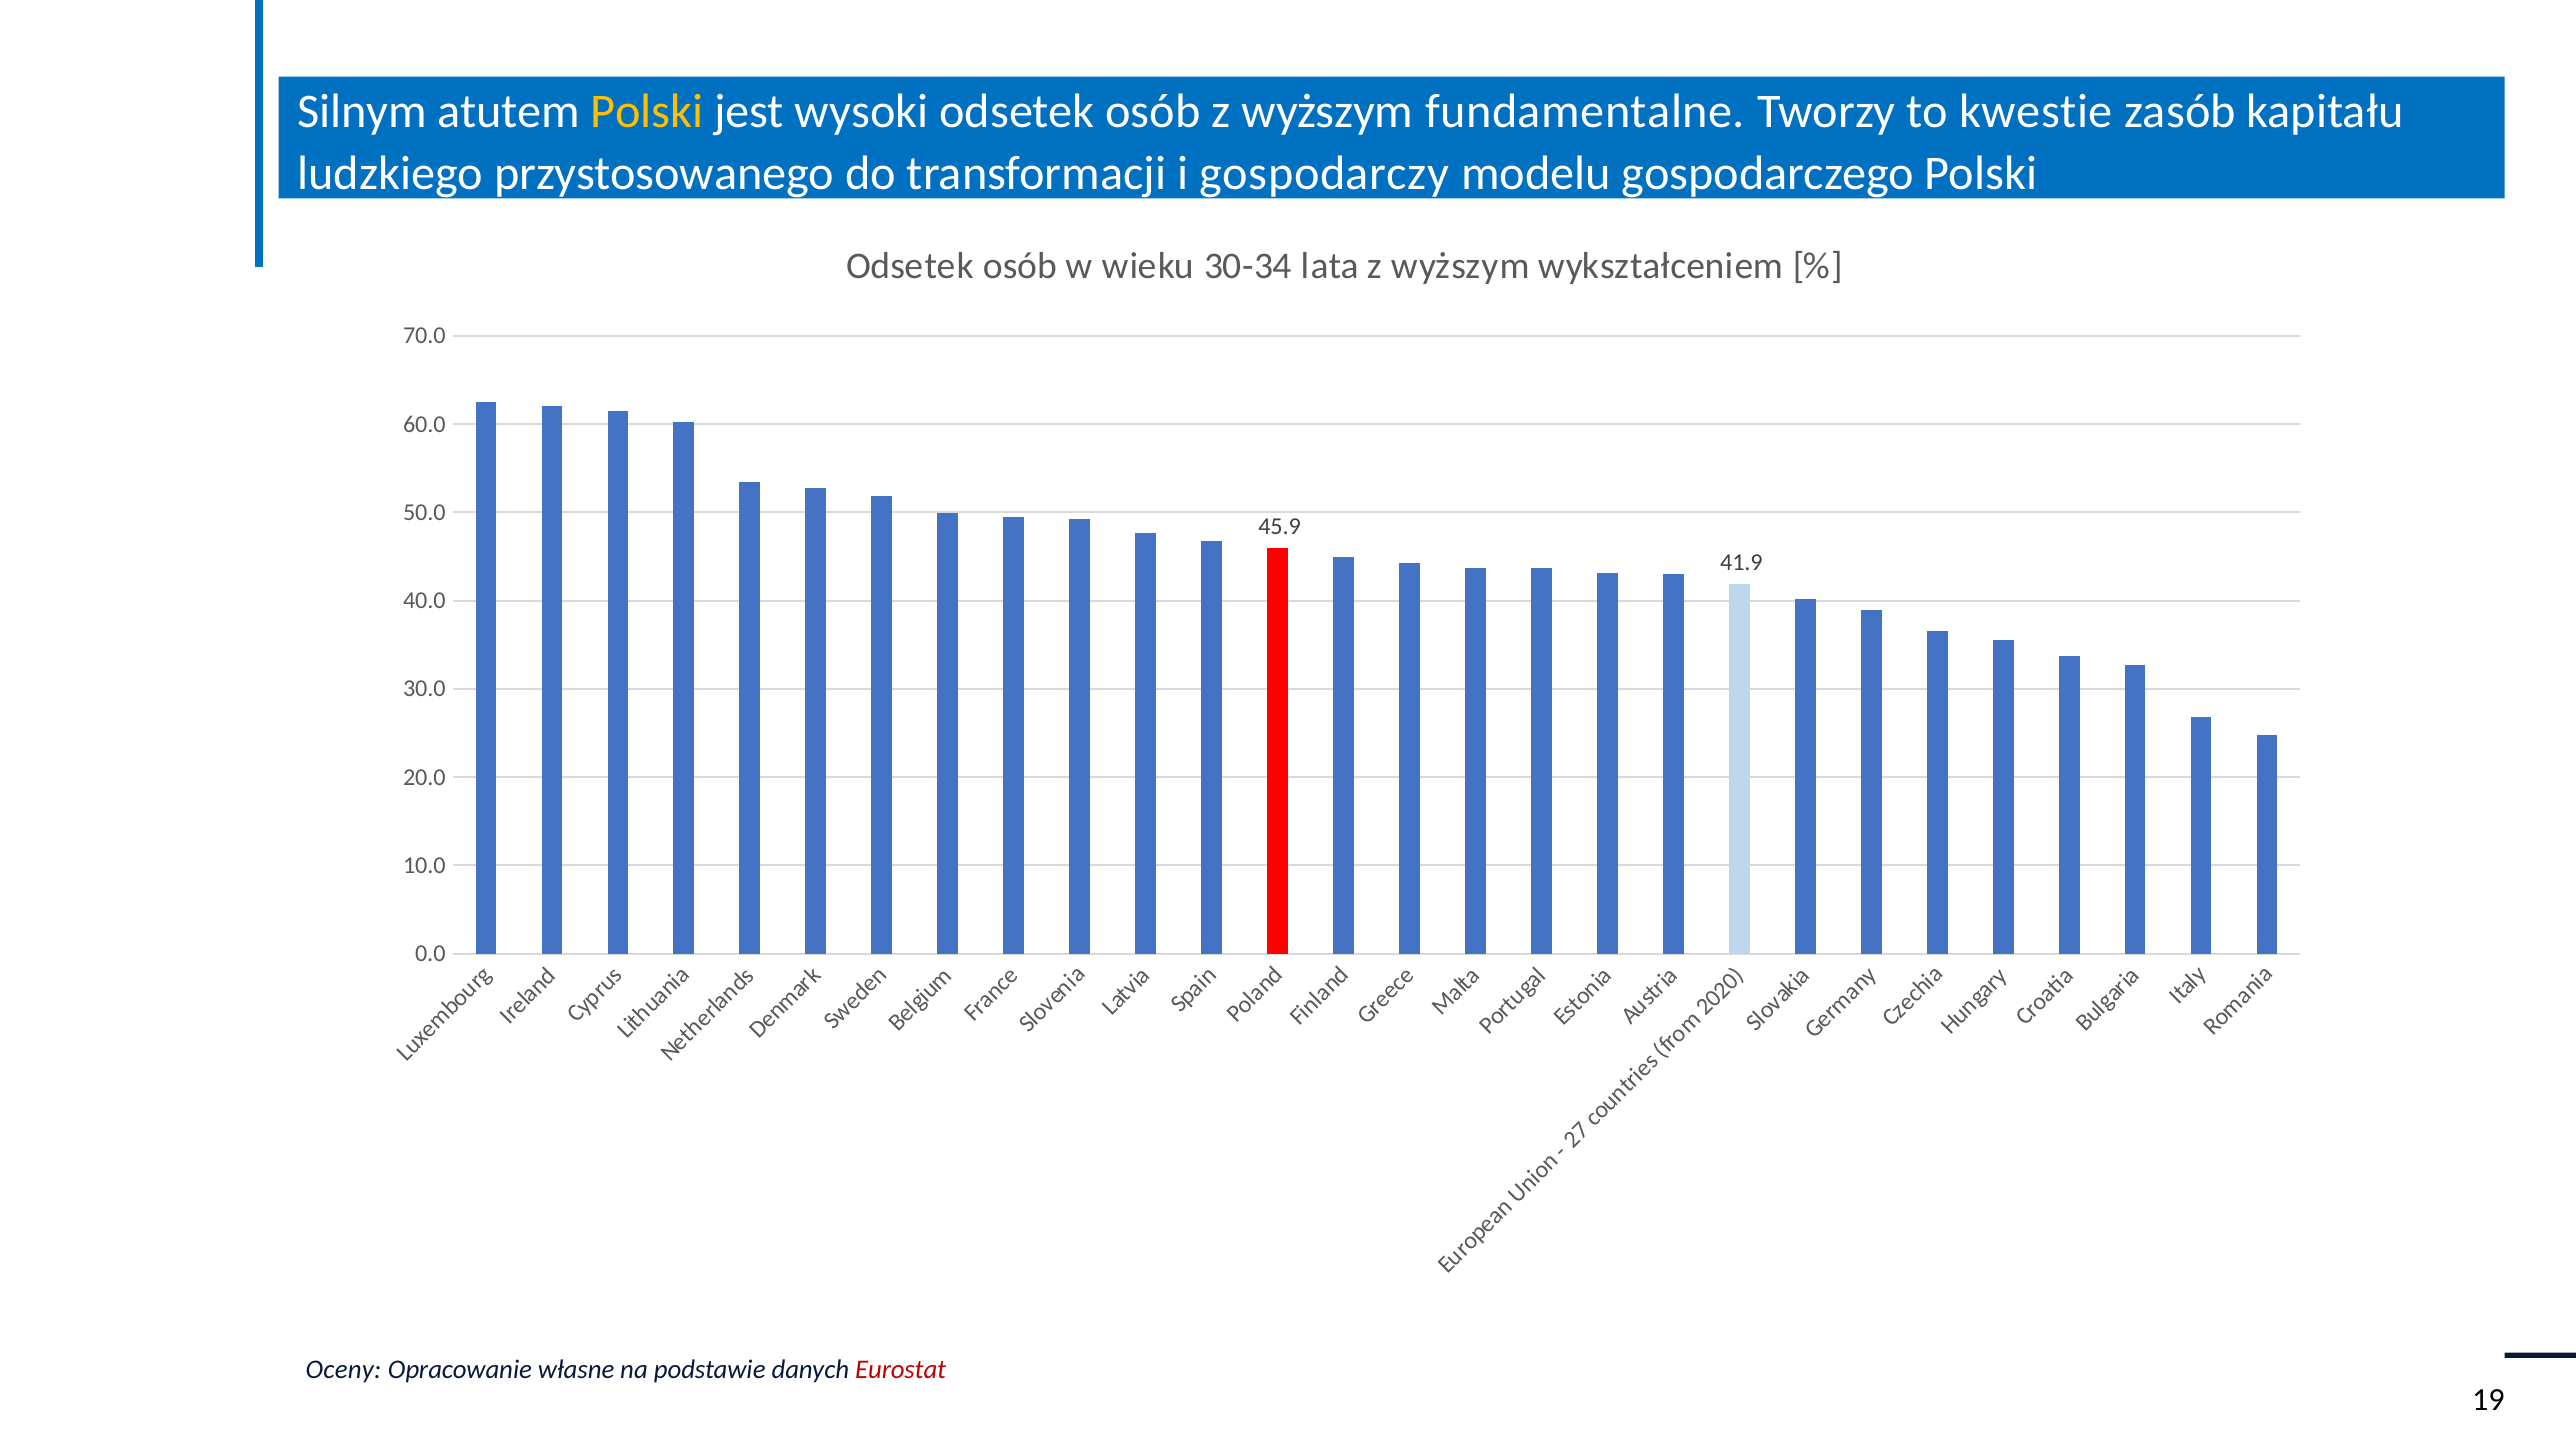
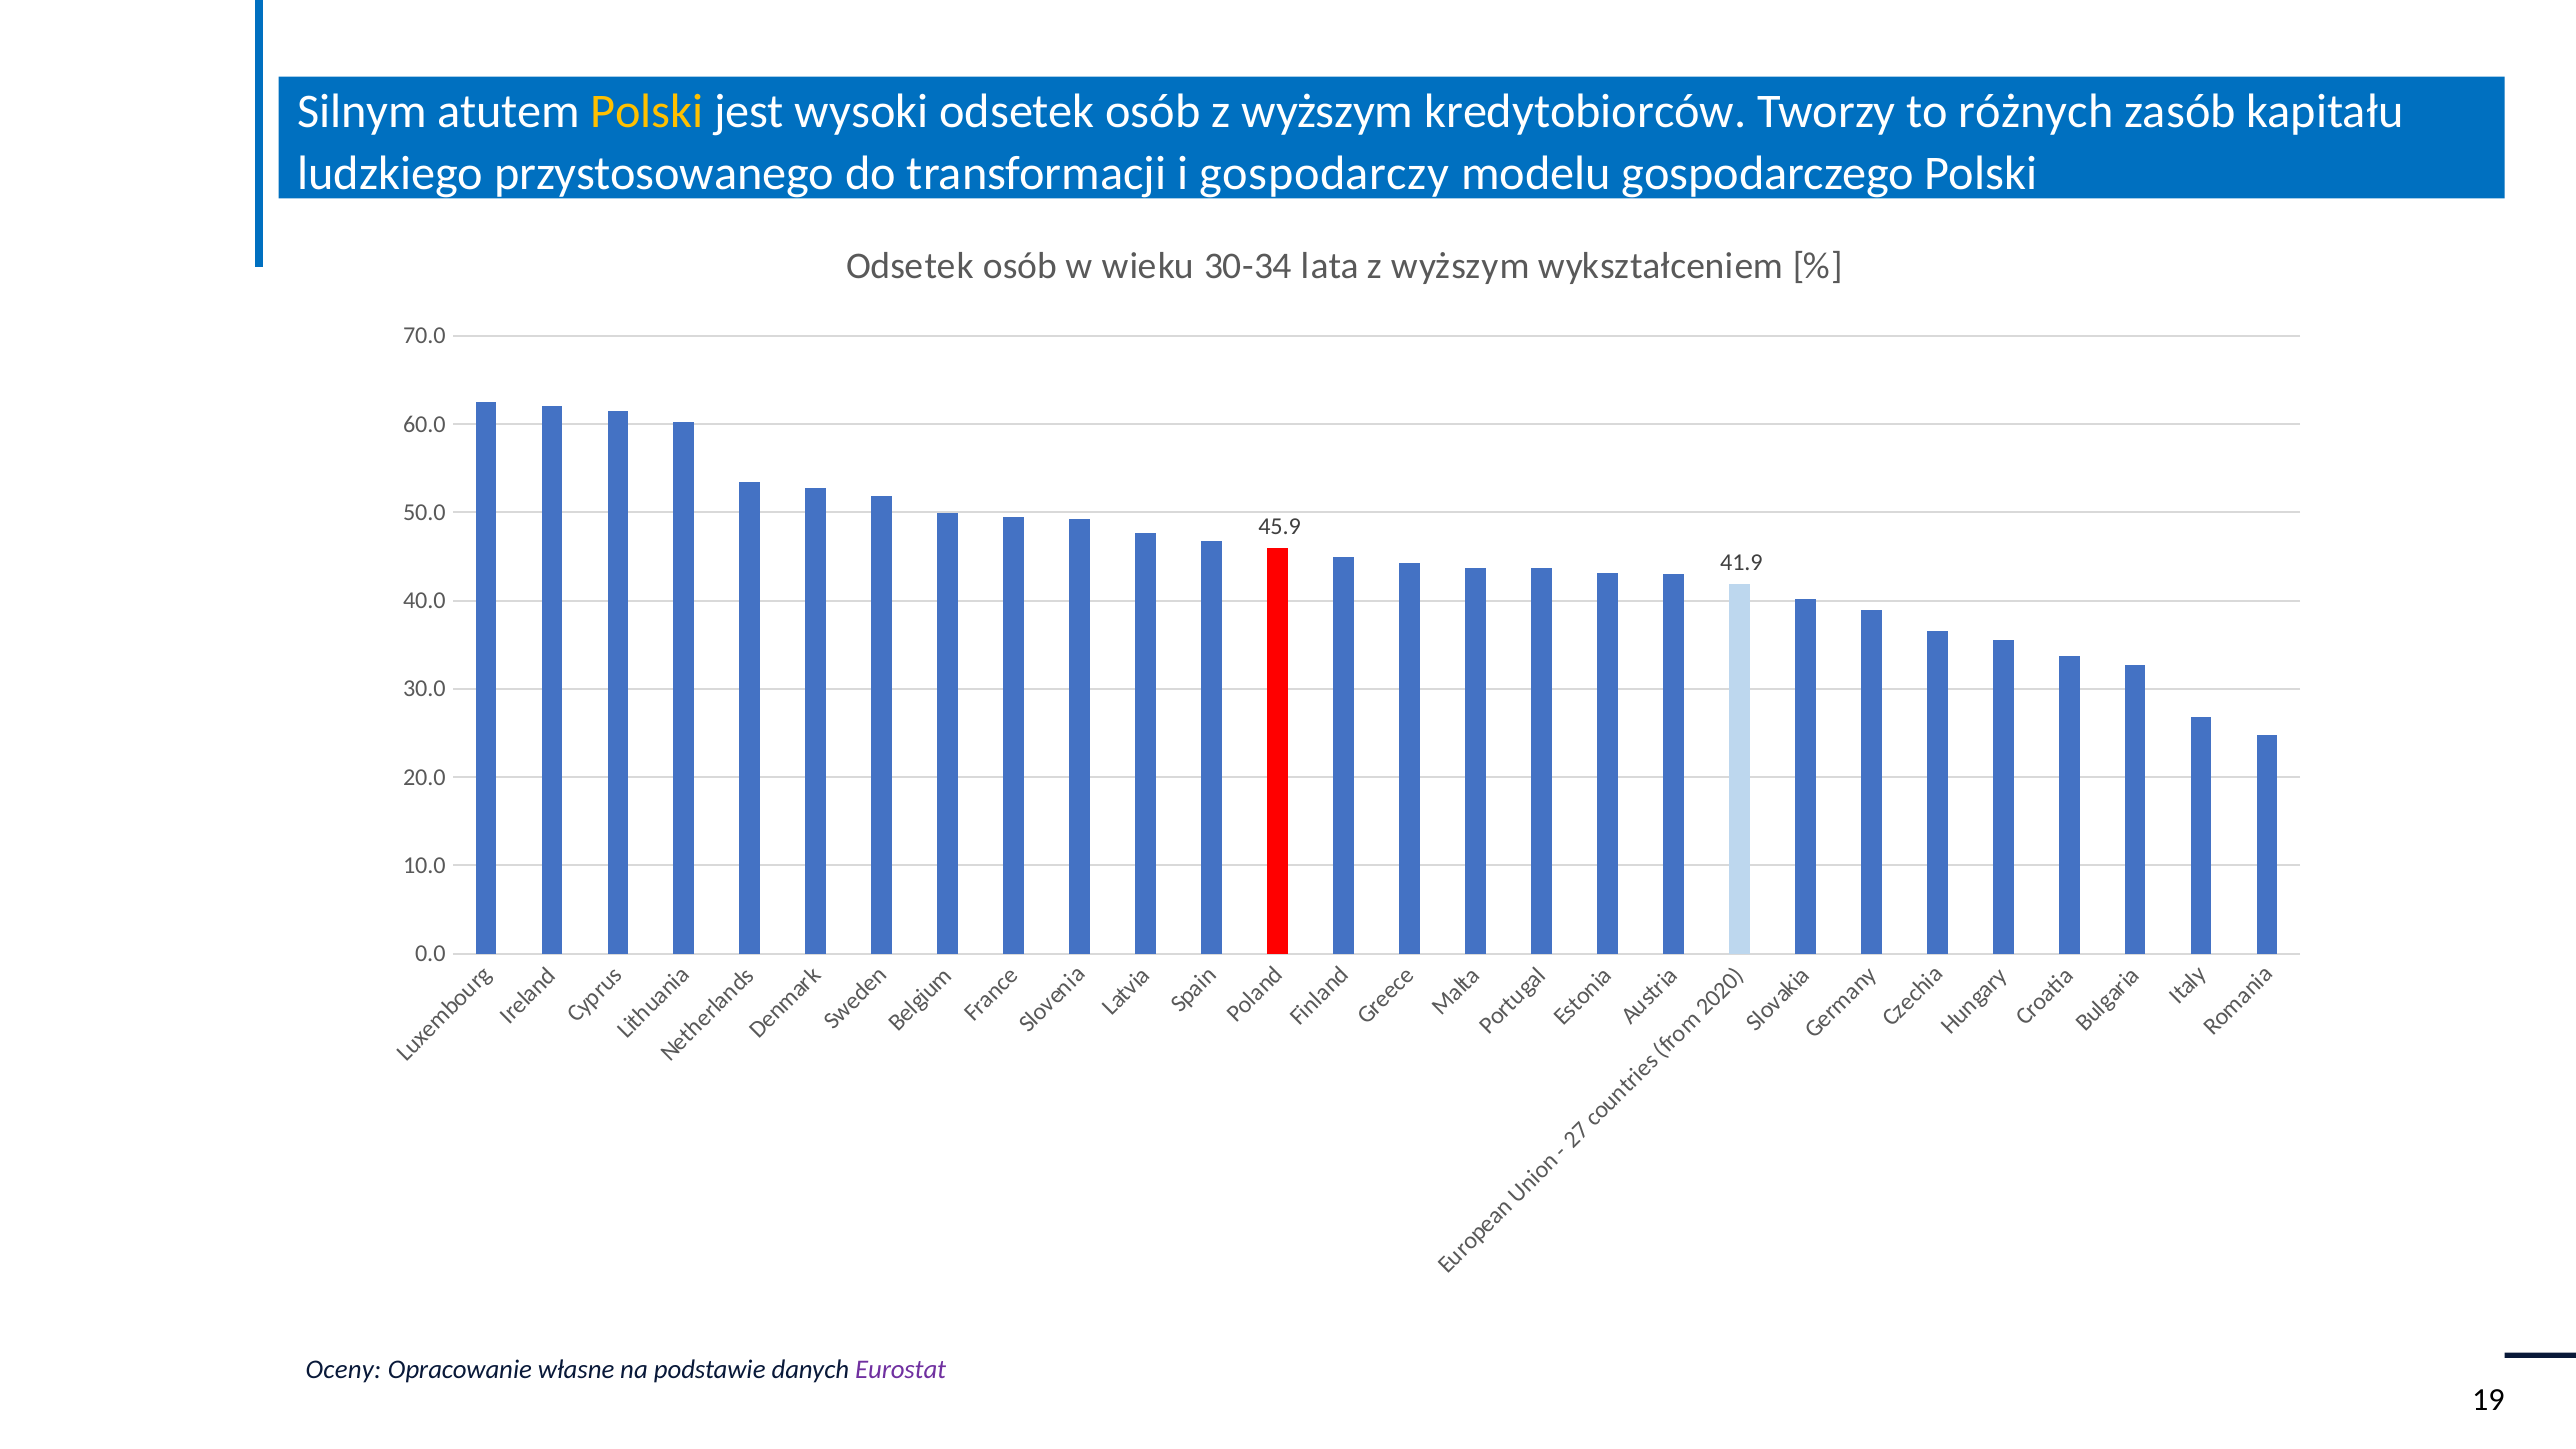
fundamentalne: fundamentalne -> kredytobiorców (1585, 112)
kwestie: kwestie -> różnych (2036, 112)
Eurostat colour: red -> purple (901, 1370)
